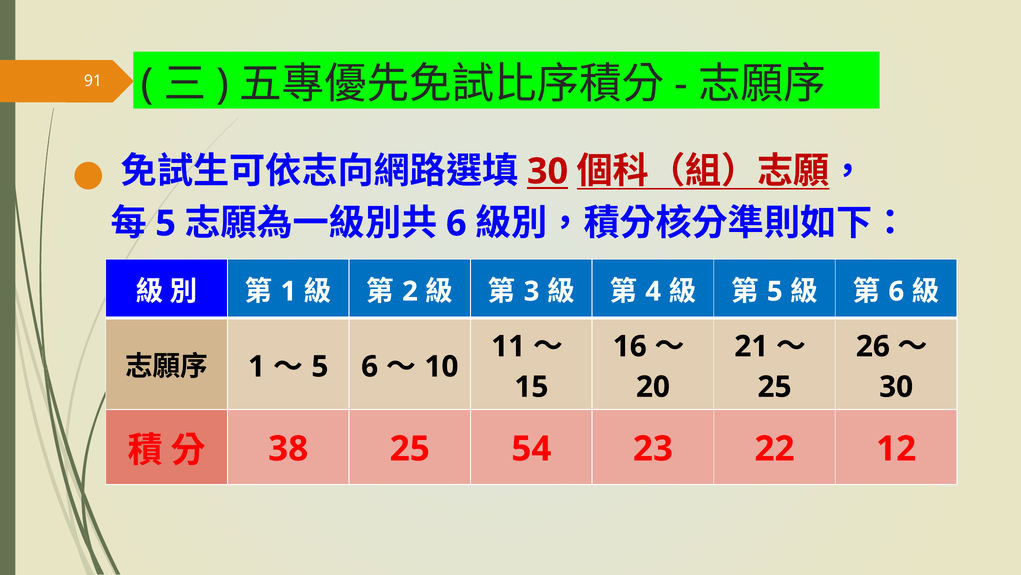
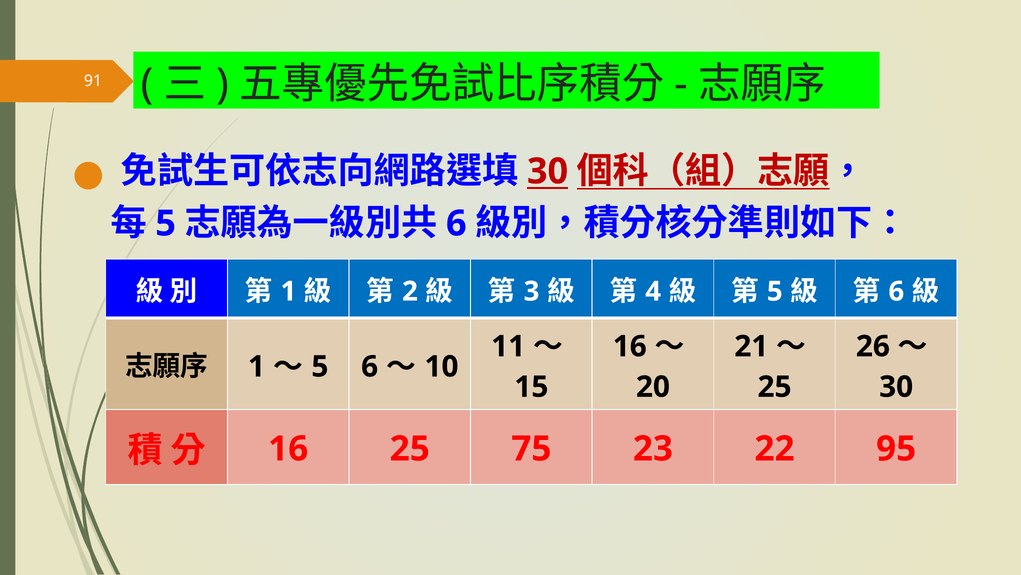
38: 38 -> 16 (288, 448)
54: 54 -> 75 (531, 448)
12: 12 -> 95 (896, 448)
